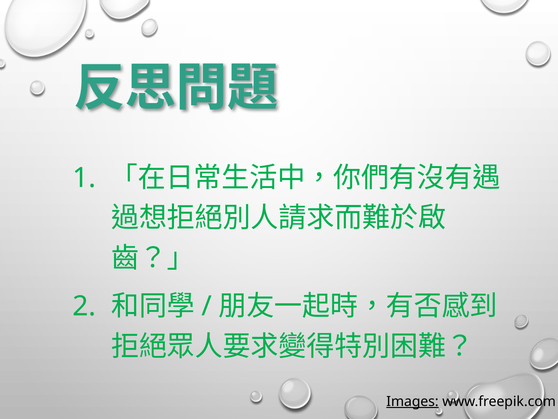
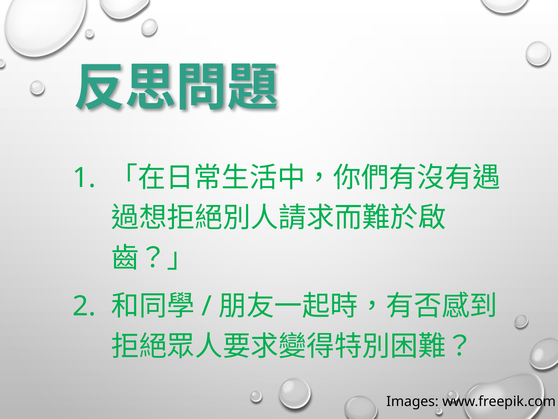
Images underline: present -> none (412, 401)
